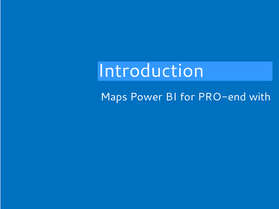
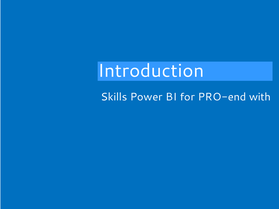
Maps: Maps -> Skills (114, 97)
